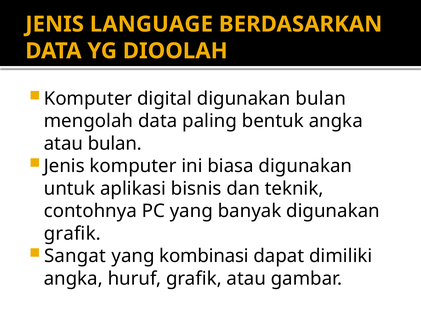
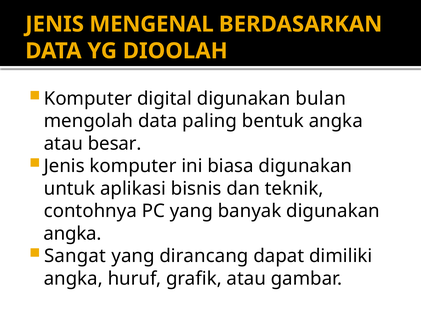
LANGUAGE: LANGUAGE -> MENGENAL (152, 24)
atau bulan: bulan -> besar (115, 143)
grafik: grafik -> angka (72, 233)
kombinasi: kombinasi -> dirancang (204, 256)
